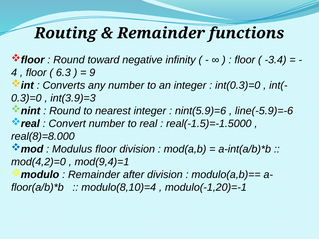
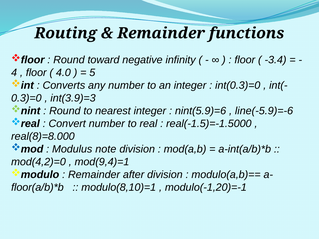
6.3: 6.3 -> 4.0 (63, 73)
9: 9 -> 5 (92, 73)
Modulus floor: floor -> note (106, 149)
modulo(8,10)=4: modulo(8,10)=4 -> modulo(8,10)=1 (119, 188)
